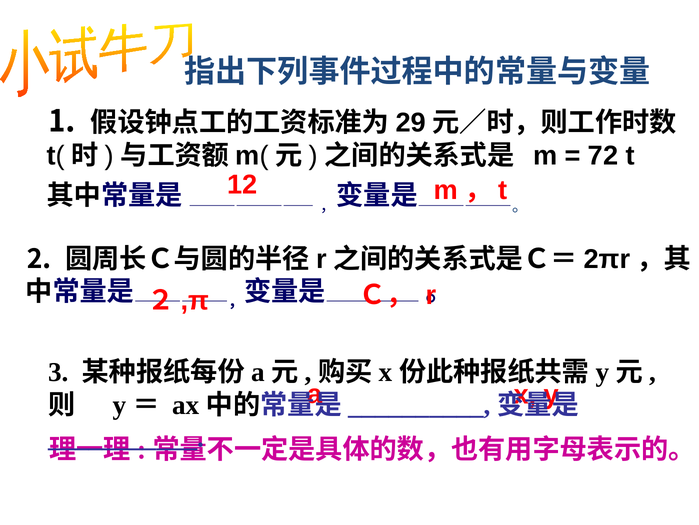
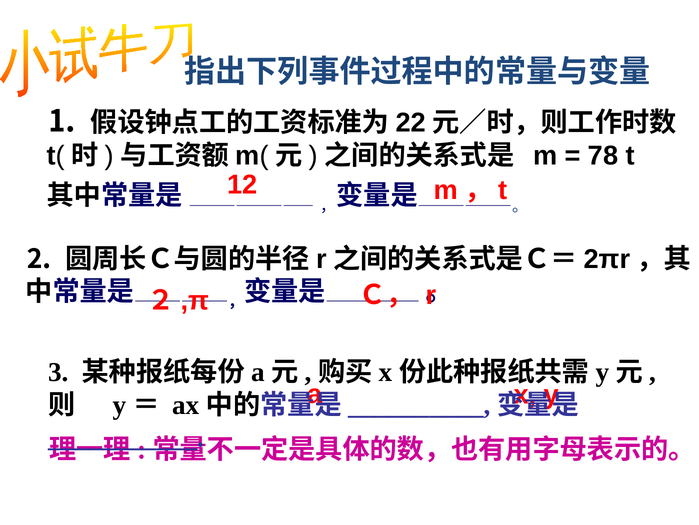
29: 29 -> 22 (411, 122)
72: 72 -> 78 (603, 156)
